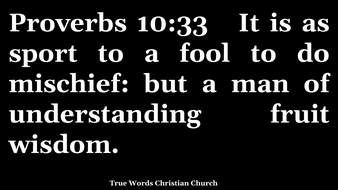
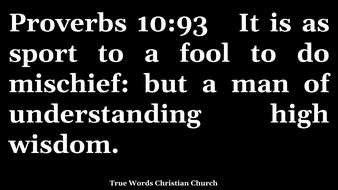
10:33: 10:33 -> 10:93 (173, 23)
fruit: fruit -> high (300, 114)
